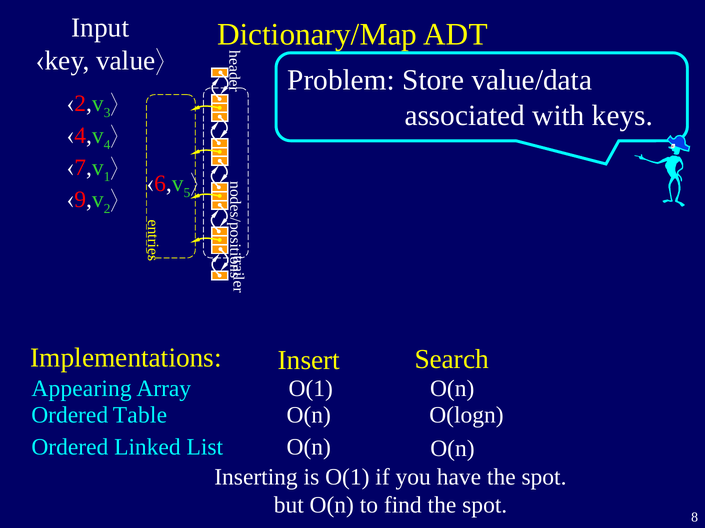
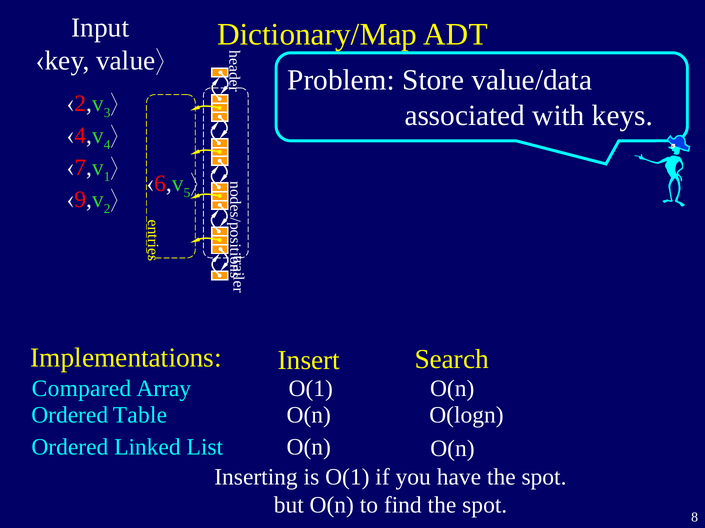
Appearing: Appearing -> Compared (81, 389)
